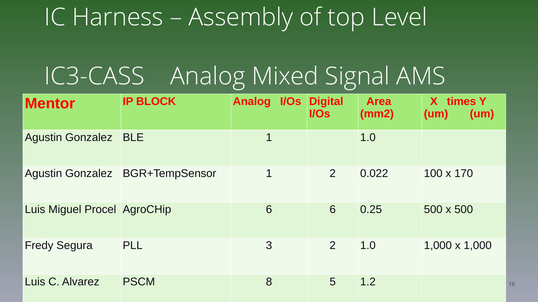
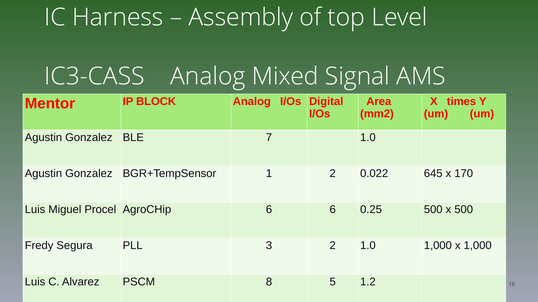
BLE 1: 1 -> 7 (269, 138)
100: 100 -> 645 (433, 174)
